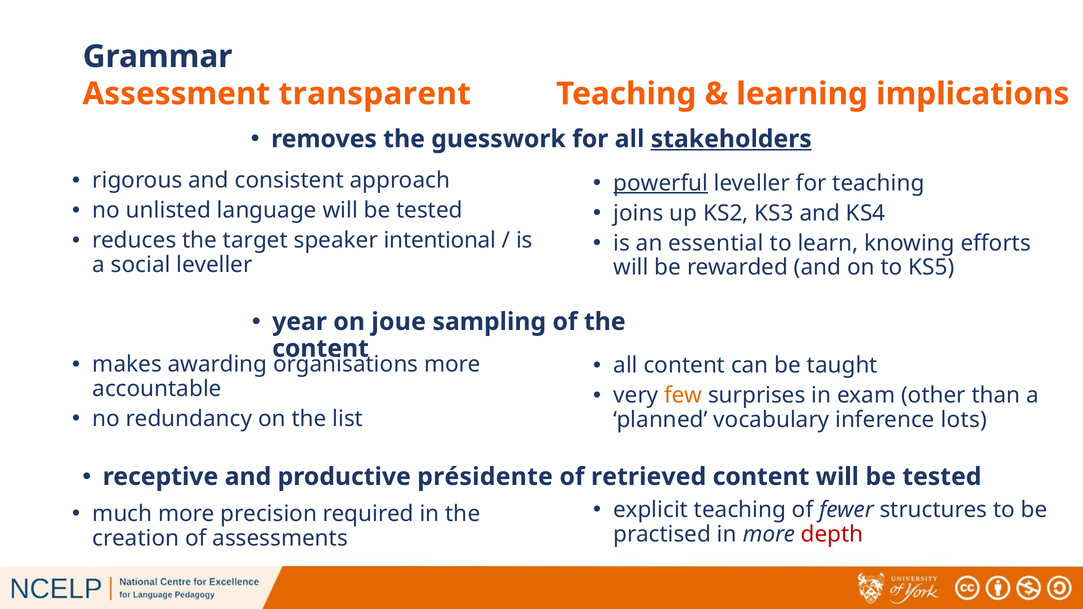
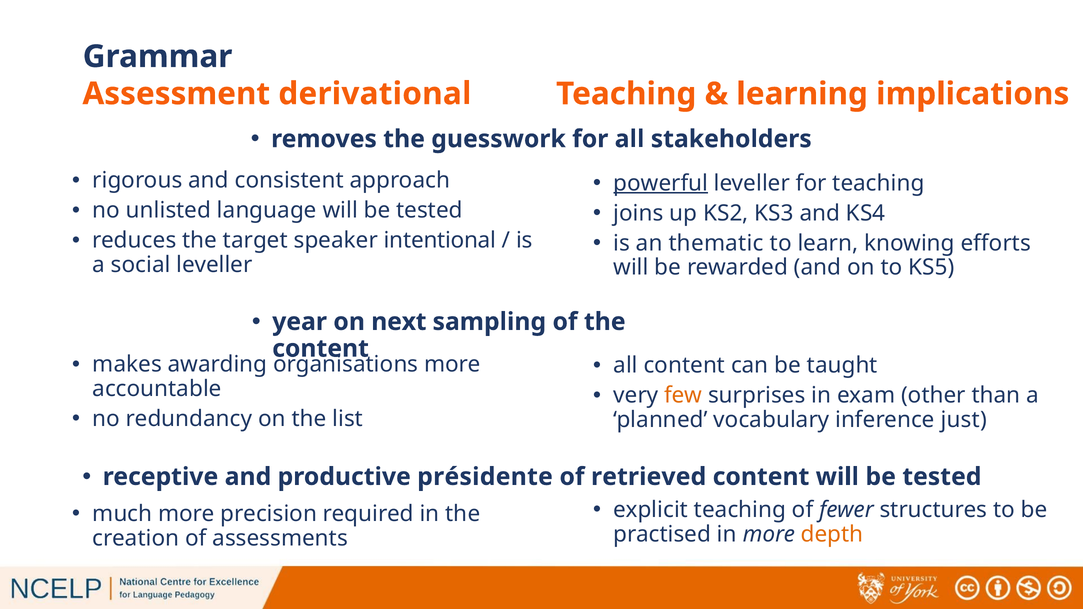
transparent: transparent -> derivational (375, 94)
stakeholders underline: present -> none (731, 139)
essential: essential -> thematic (716, 243)
joue: joue -> next (399, 322)
lots: lots -> just (964, 420)
depth colour: red -> orange (832, 534)
